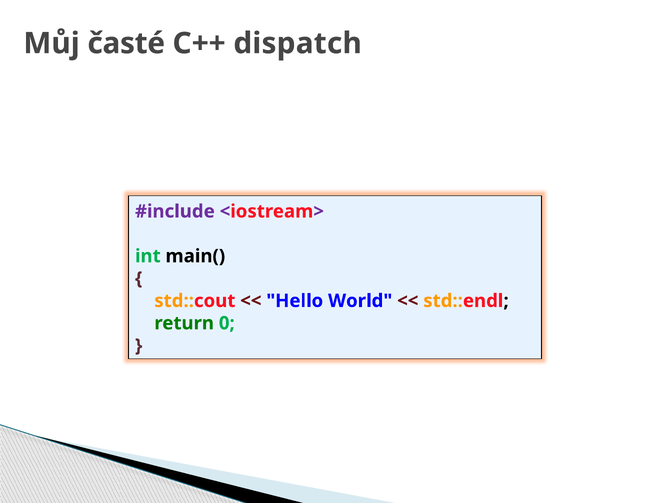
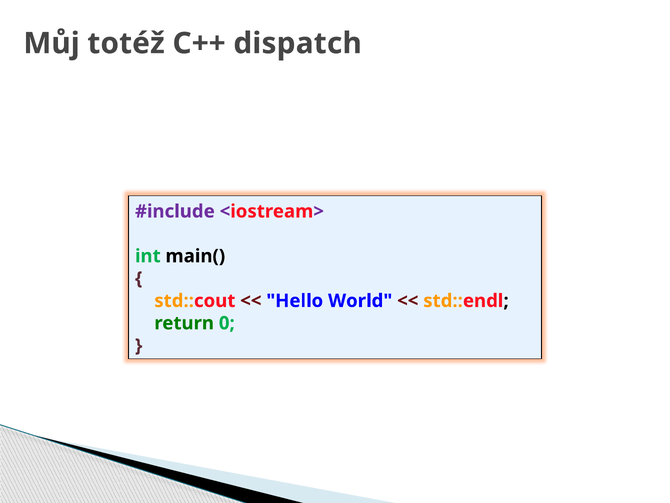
časté: časté -> totéž (126, 43)
